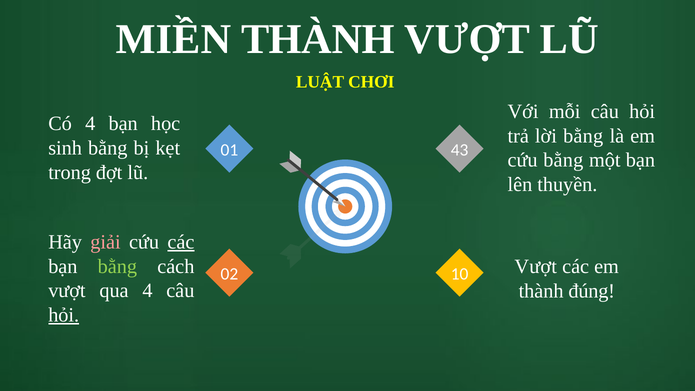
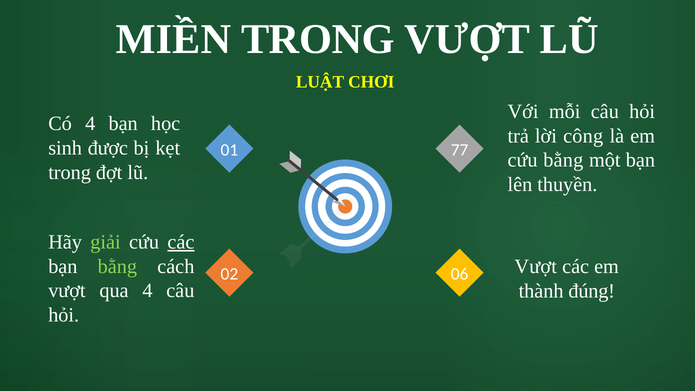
MIỀN THÀNH: THÀNH -> TRONG (318, 39)
lời bằng: bằng -> công (583, 136)
sinh bằng: bằng -> được (108, 148)
43: 43 -> 77 (460, 150)
giải colour: pink -> light green (105, 242)
10: 10 -> 06 (460, 274)
hỏi underline: present -> none (64, 315)
